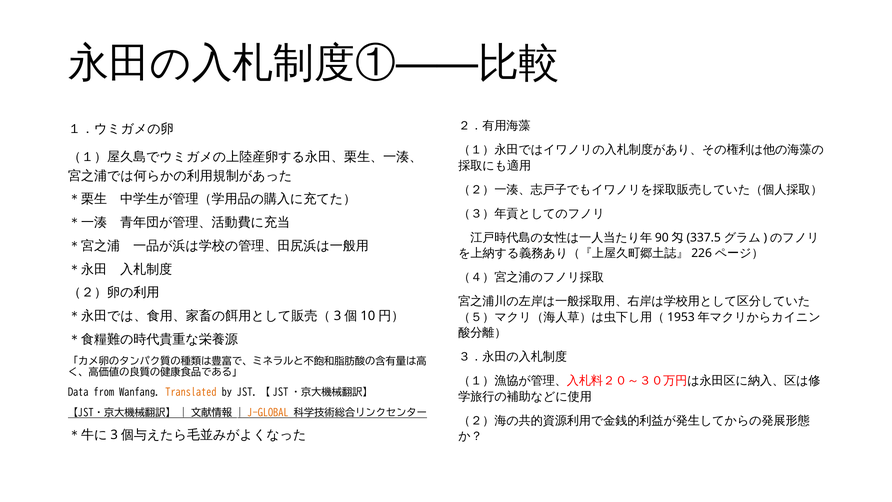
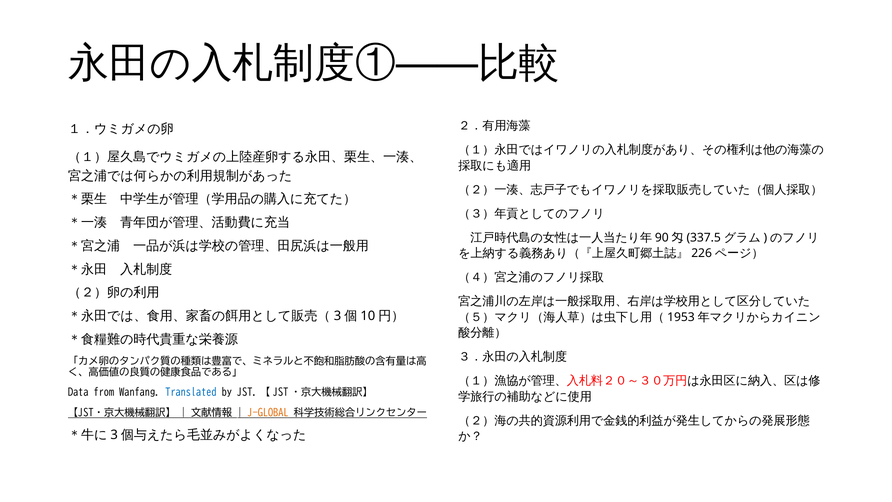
Translated colour: orange -> blue (191, 392)
